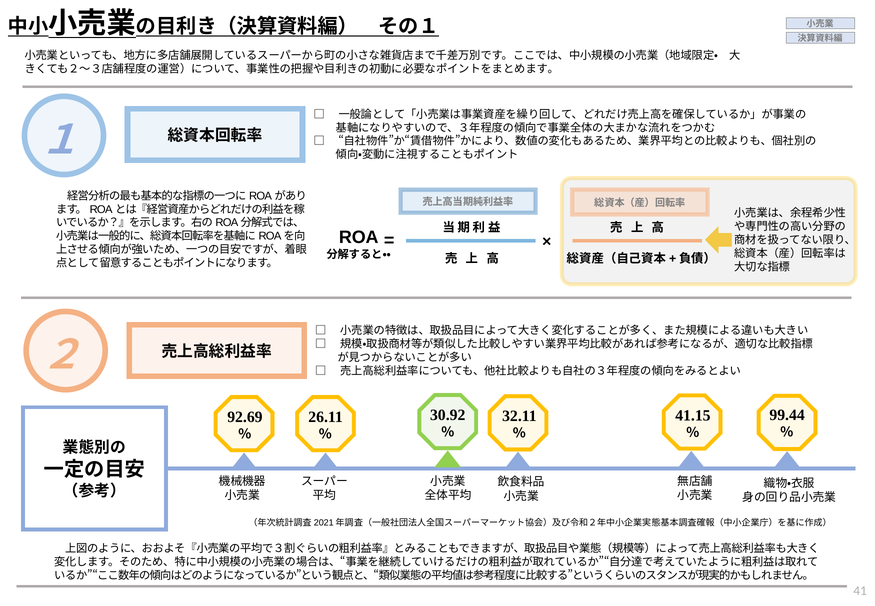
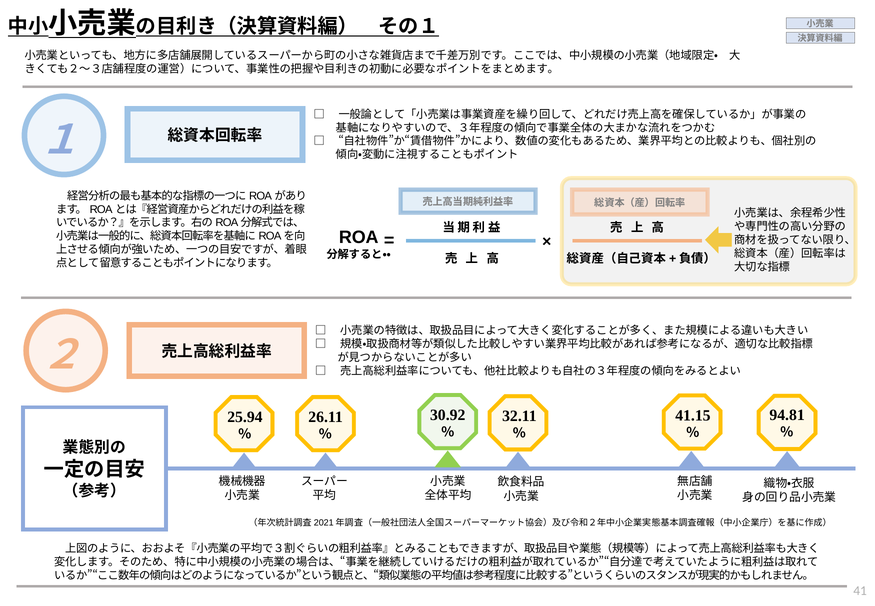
99.44: 99.44 -> 94.81 (787, 415)
92.69: 92.69 -> 25.94 (245, 417)
